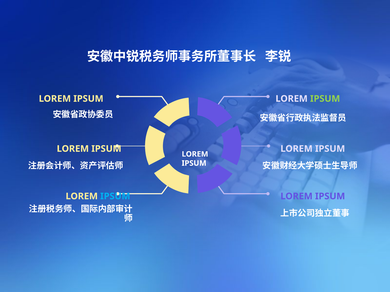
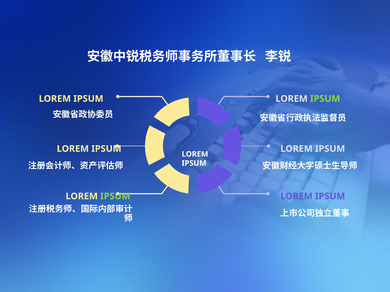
IPSUM colour: light blue -> light green (115, 197)
